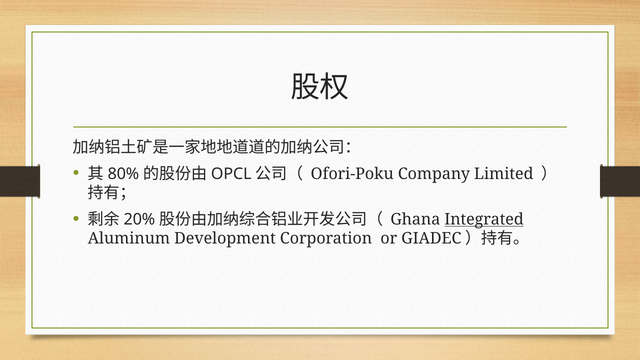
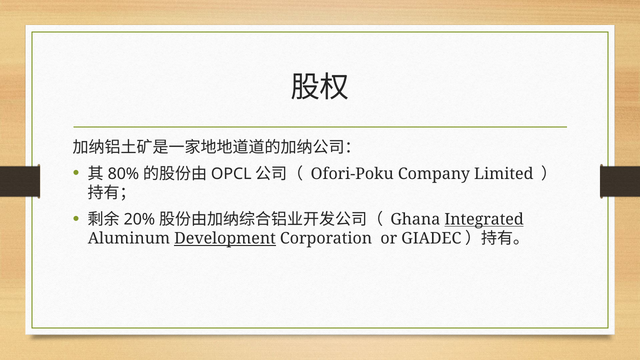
Development underline: none -> present (225, 239)
